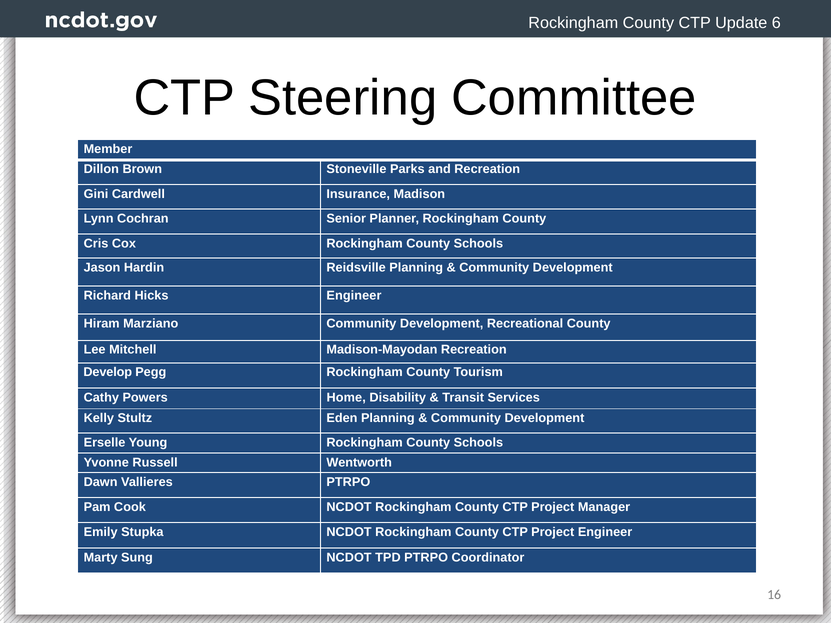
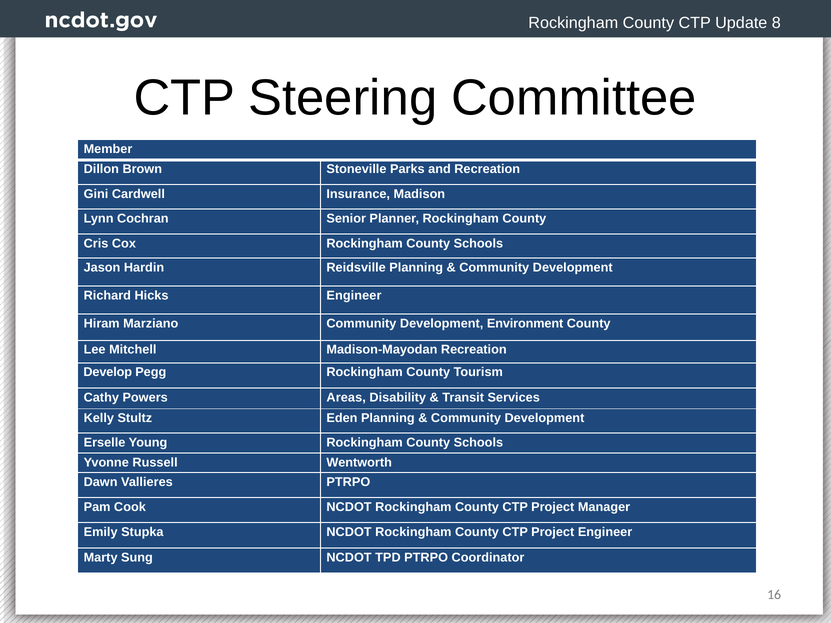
6: 6 -> 8 (776, 23)
Recreational: Recreational -> Environment (525, 324)
Home: Home -> Areas (346, 398)
